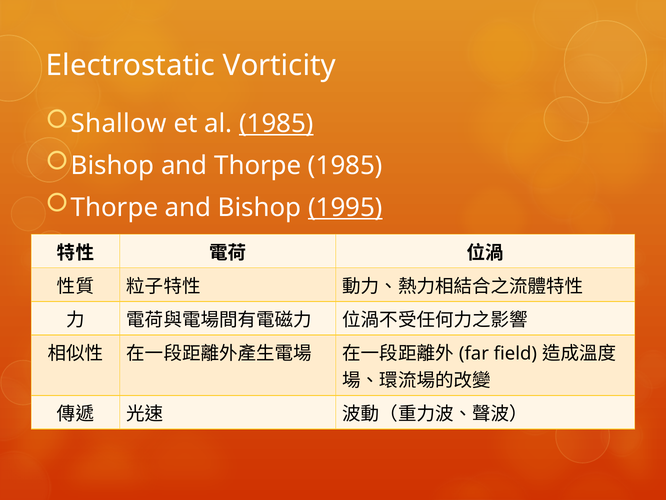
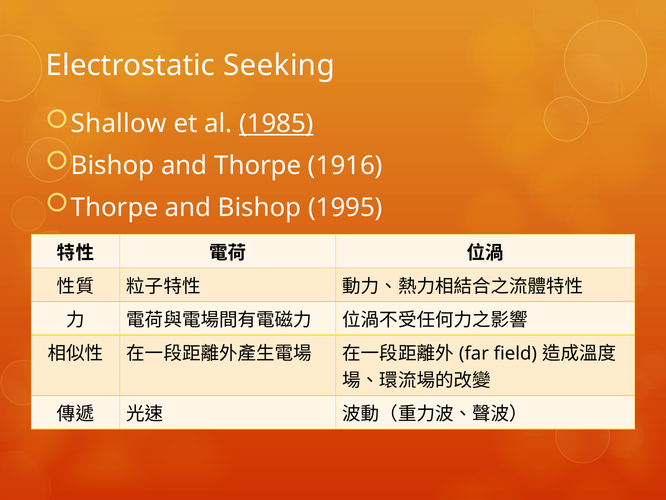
Vorticity: Vorticity -> Seeking (279, 65)
Thorpe 1985: 1985 -> 1916 (345, 165)
1995 underline: present -> none (345, 207)
